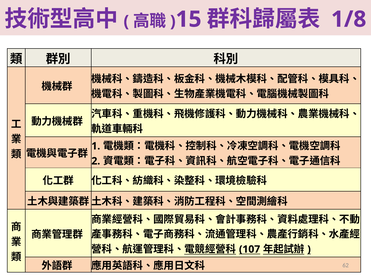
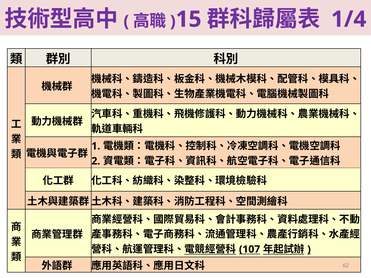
1/8: 1/8 -> 1/4 (349, 19)
